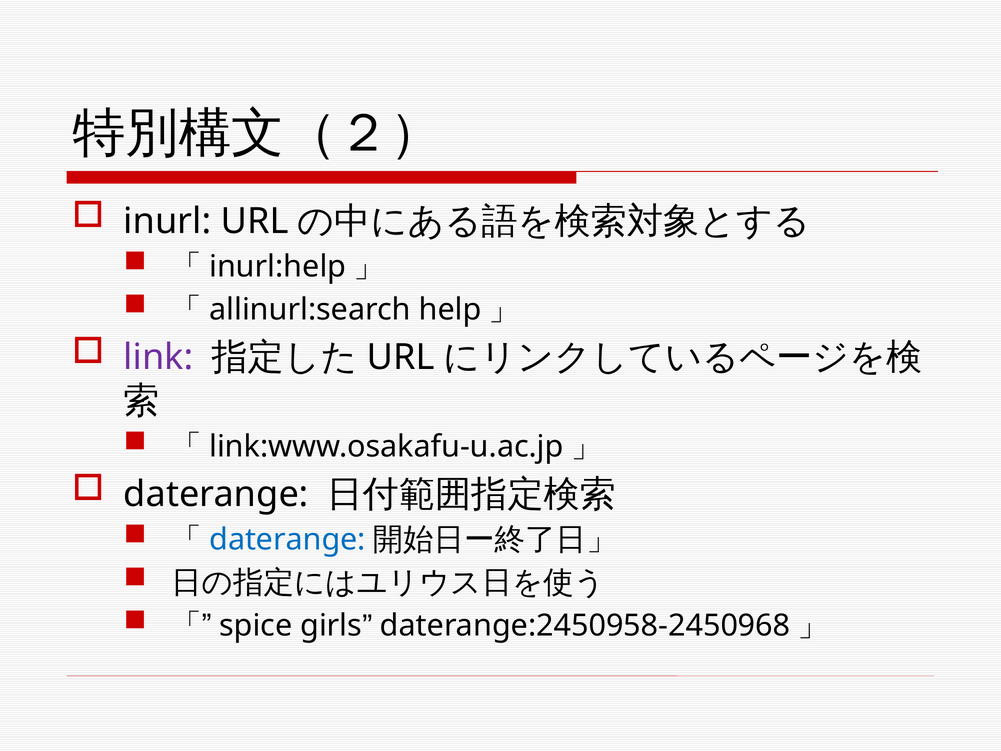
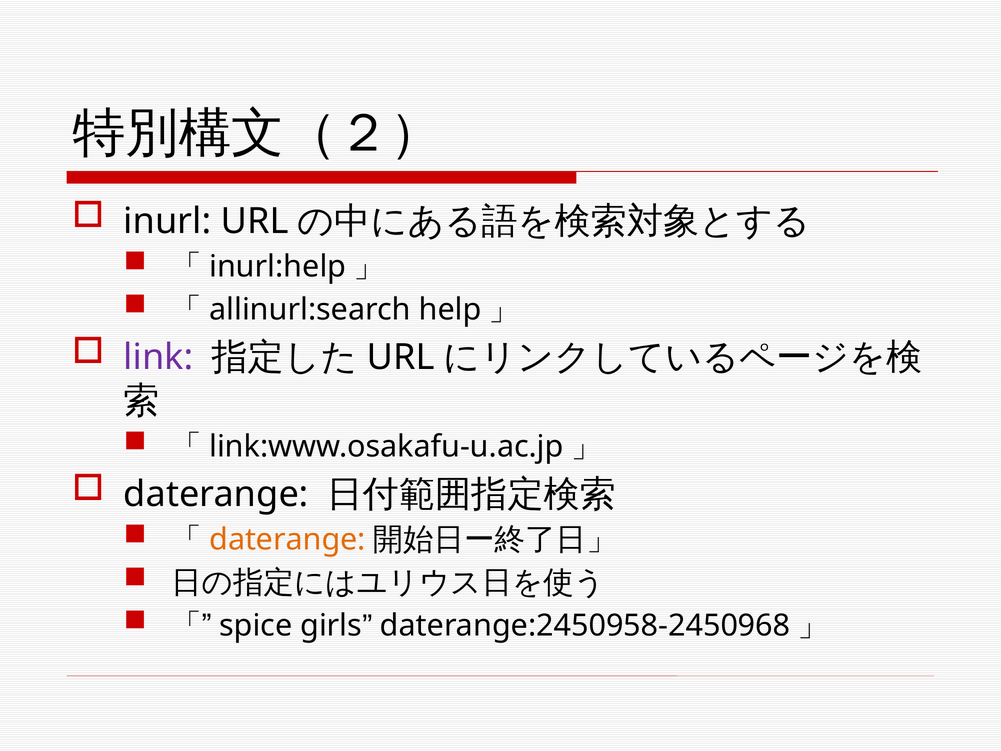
daterange colour: blue -> orange (287, 540)
